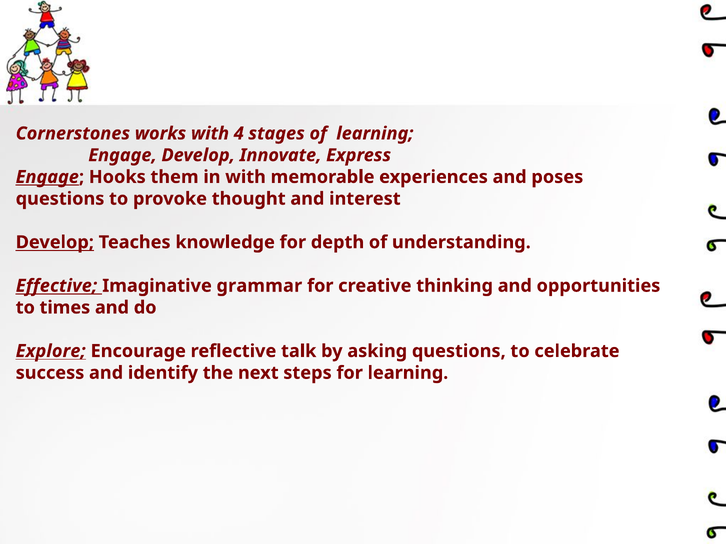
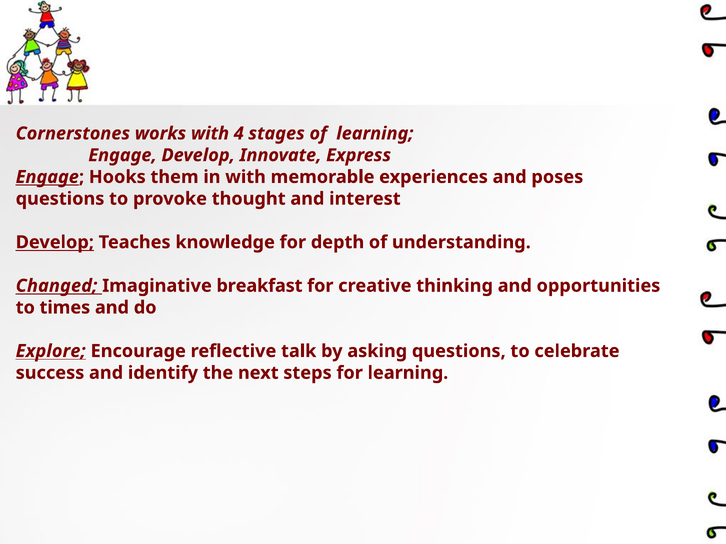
Effective: Effective -> Changed (57, 286)
grammar: grammar -> breakfast (259, 286)
